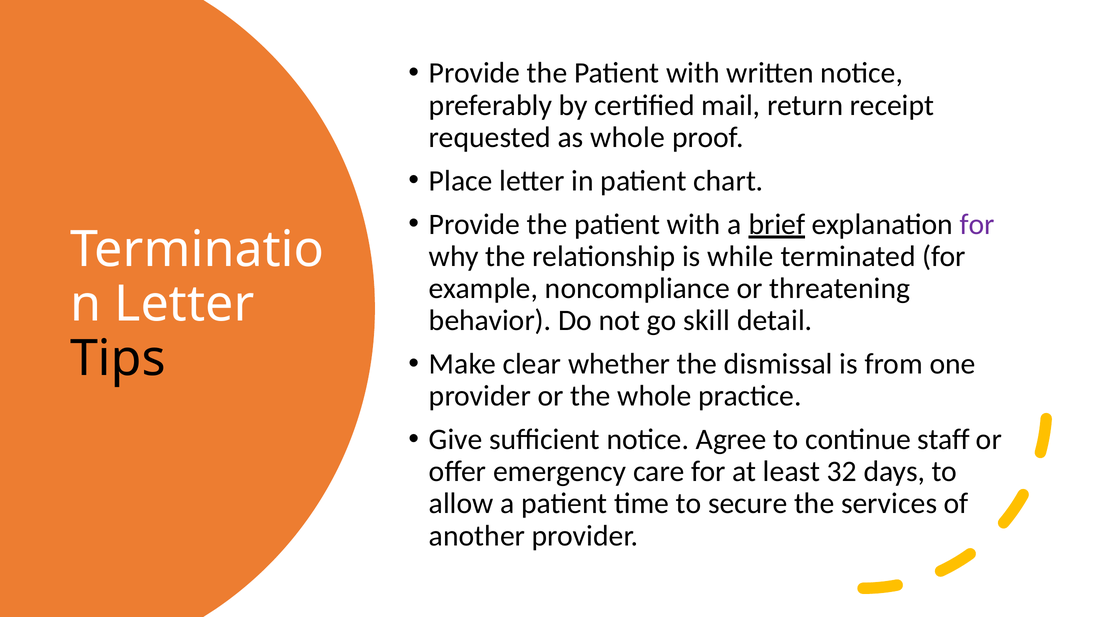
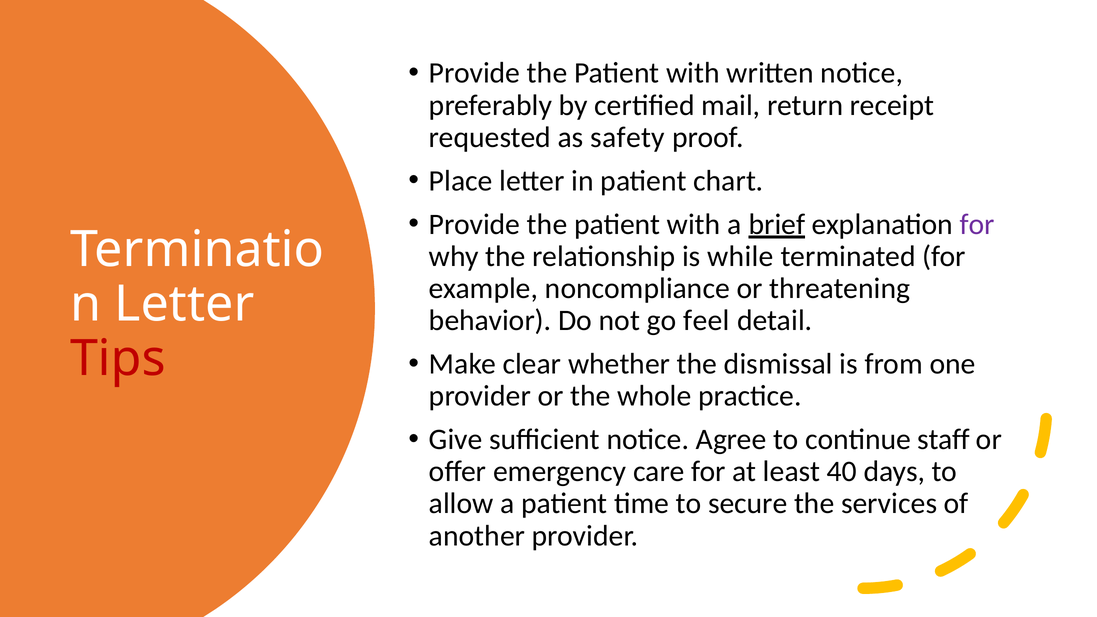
as whole: whole -> safety (628, 137)
skill: skill -> feel (707, 320)
Tips colour: black -> red (118, 359)
32: 32 -> 40 (842, 472)
